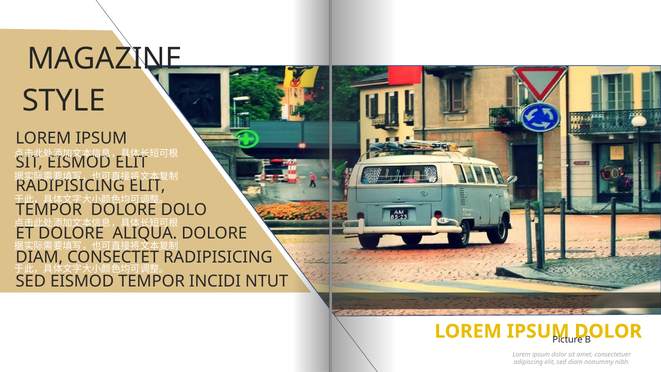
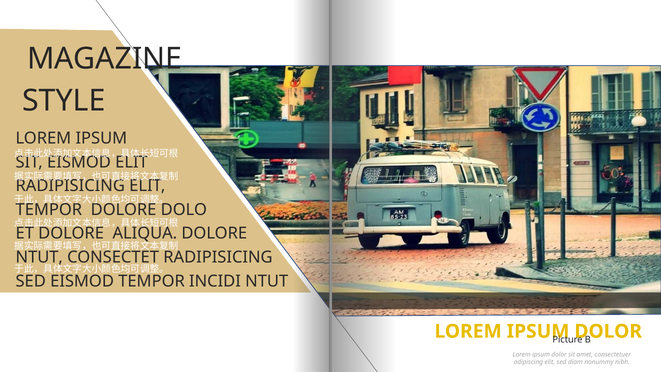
DIAM: DIAM -> NTUT (39, 257)
